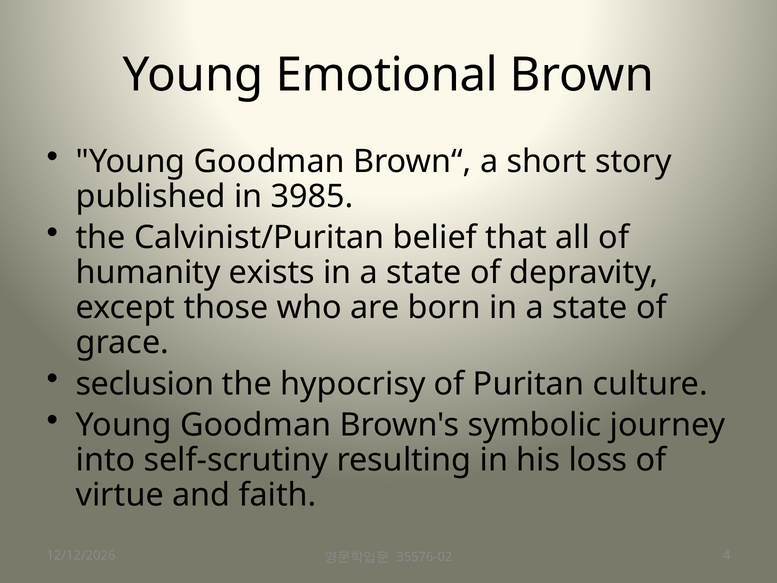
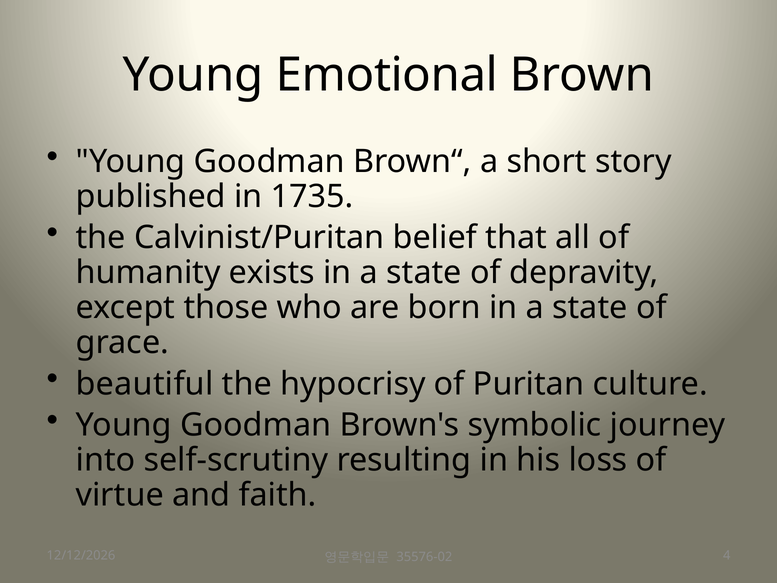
3985: 3985 -> 1735 (312, 197)
seclusion: seclusion -> beautiful (145, 384)
